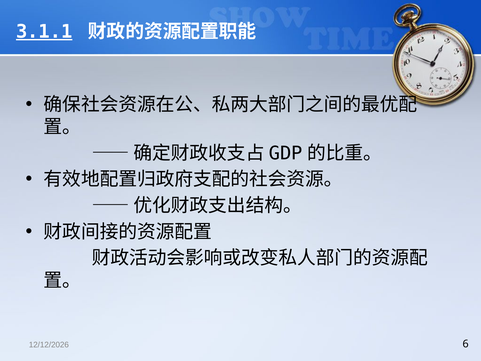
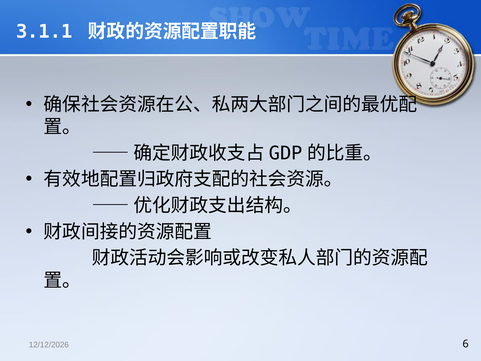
3.1.1 underline: present -> none (44, 32)
